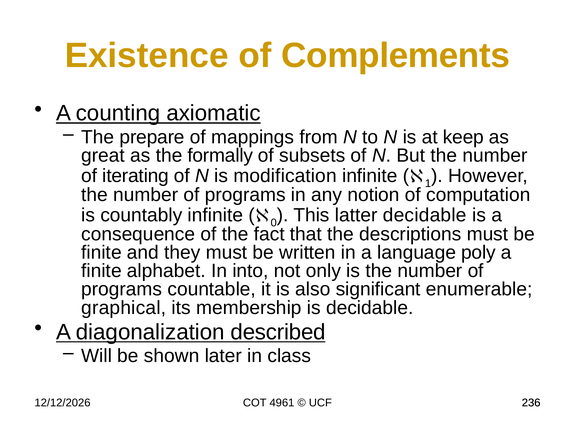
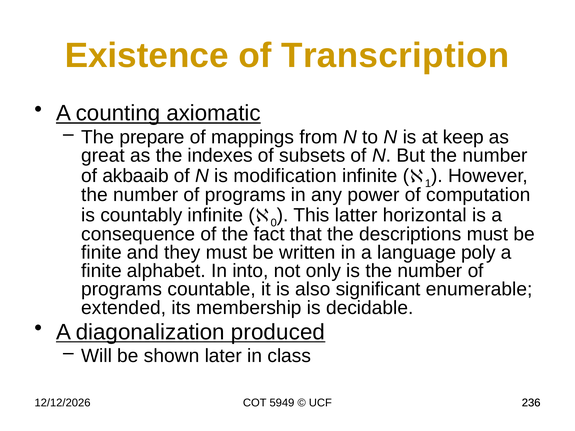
Complements: Complements -> Transcription (395, 56)
formally: formally -> indexes (220, 156)
iterating: iterating -> akbaaib (136, 176)
notion: notion -> power (373, 195)
latter decidable: decidable -> horizontal (425, 215)
graphical: graphical -> extended (124, 308)
described: described -> produced (278, 332)
4961: 4961 -> 5949 (282, 403)
